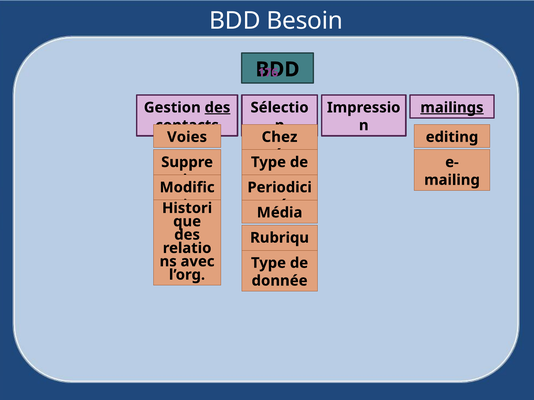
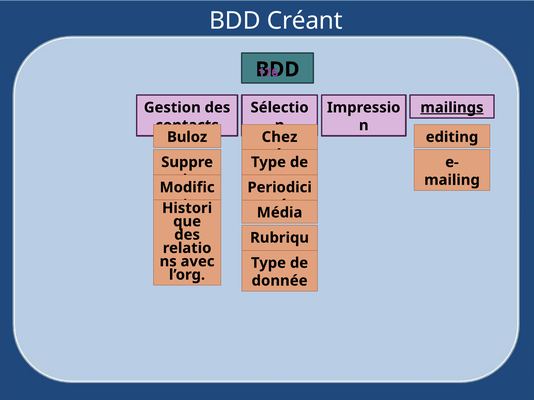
Besoin: Besoin -> Créant (305, 21)
des underline: present -> none (217, 108)
Voies: Voies -> Buloz (187, 137)
